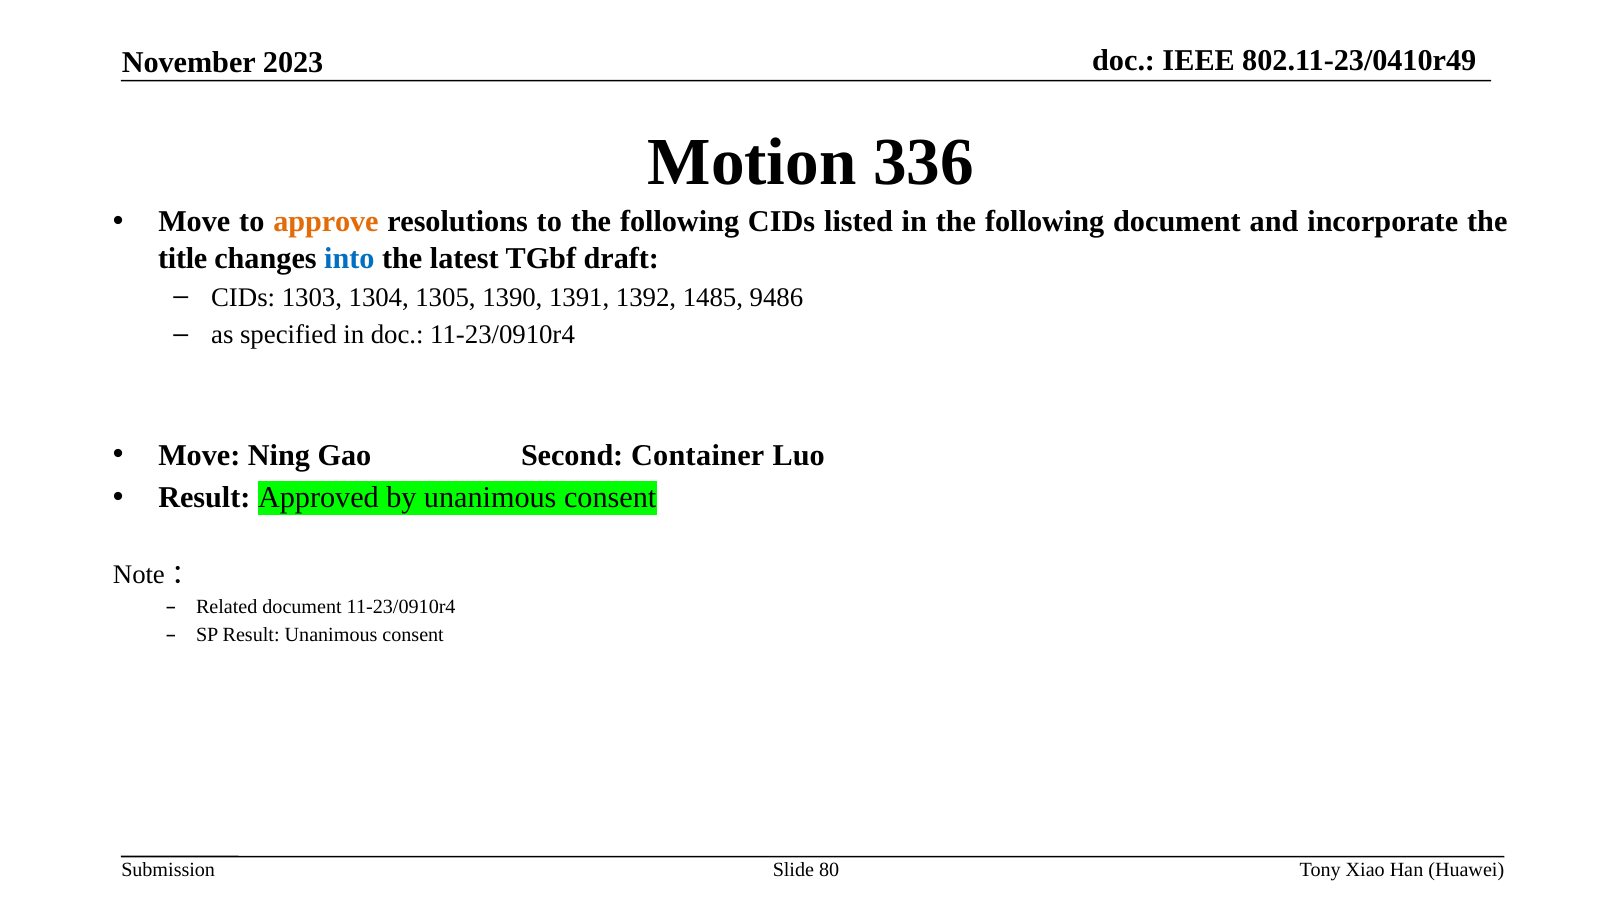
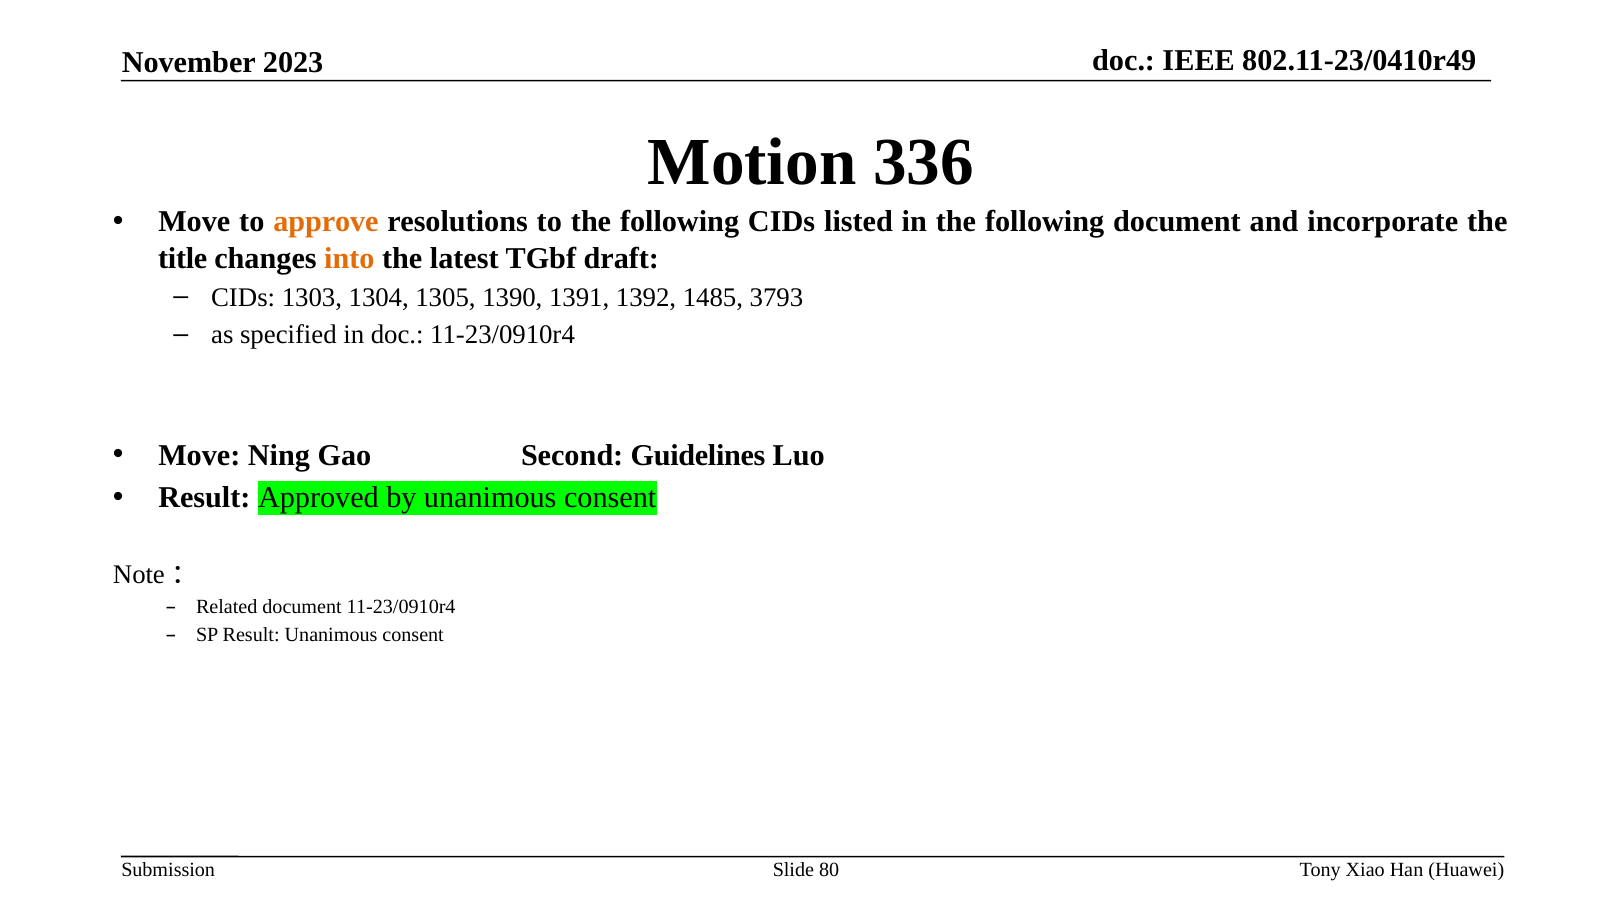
into colour: blue -> orange (349, 258)
9486: 9486 -> 3793 (776, 297)
Container: Container -> Guidelines (698, 455)
